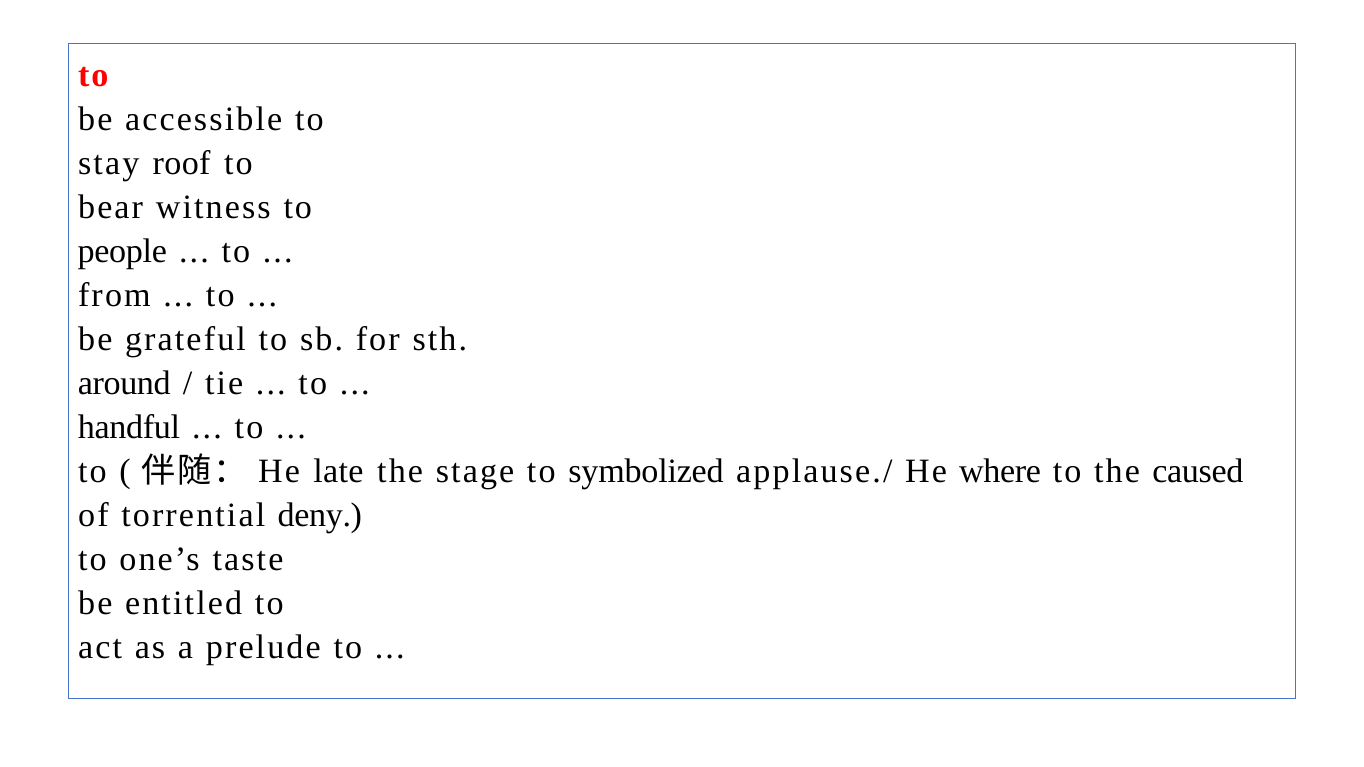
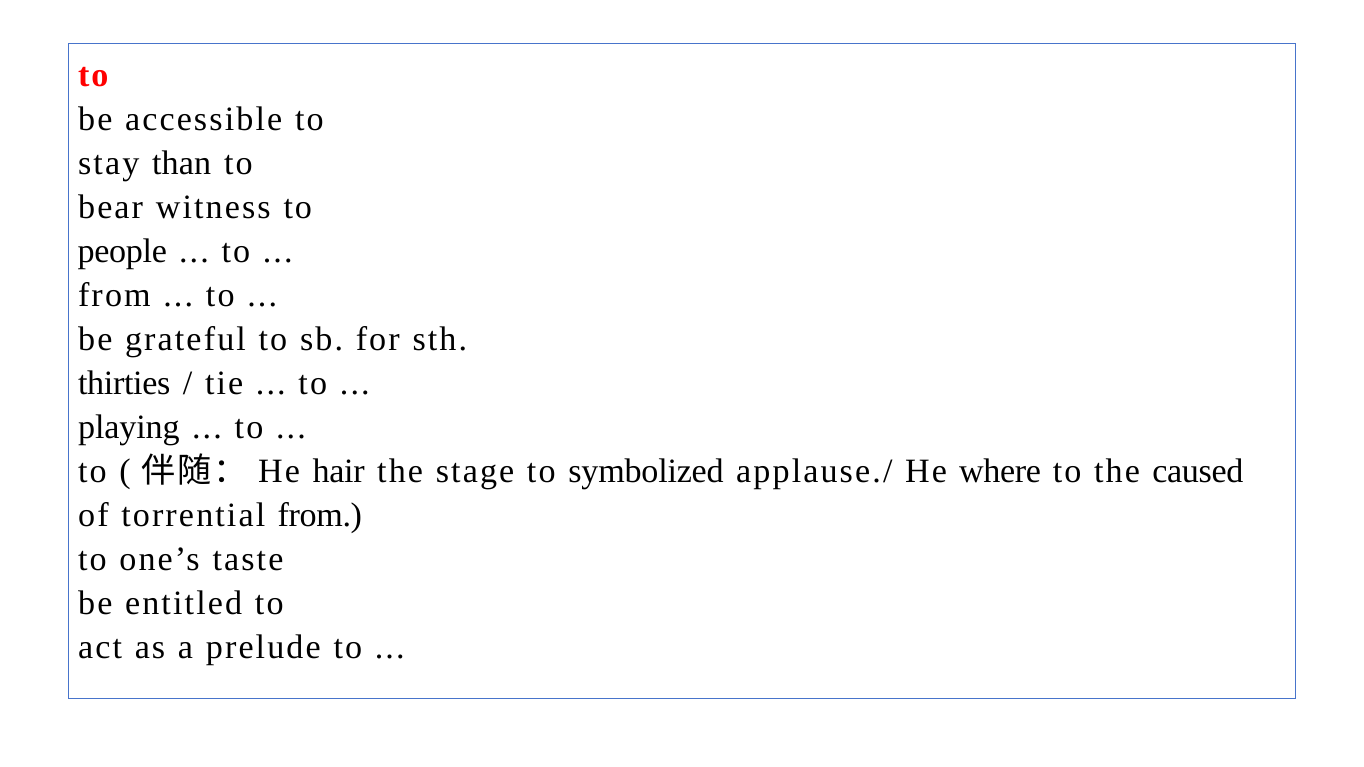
roof: roof -> than (182, 163)
around: around -> thirties (124, 383)
handful: handful -> playing (129, 427)
late: late -> hair (339, 471)
torrential deny: deny -> from (320, 516)
